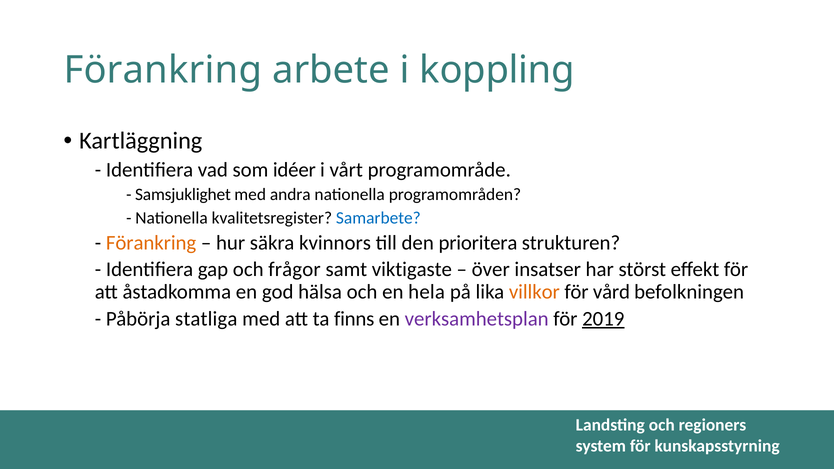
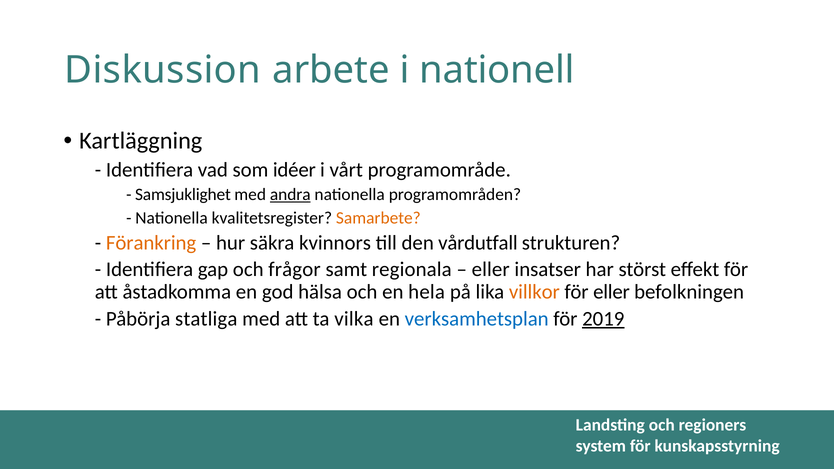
Förankring: Förankring -> Diskussion (163, 70)
koppling: koppling -> nationell (497, 70)
andra underline: none -> present (290, 195)
Samarbete colour: blue -> orange (378, 218)
prioritera: prioritera -> vårdutfall (478, 243)
viktigaste: viktigaste -> regionala (412, 270)
över: över -> eller (491, 270)
för vård: vård -> eller (611, 292)
finns: finns -> vilka (354, 319)
verksamhetsplan colour: purple -> blue (477, 319)
